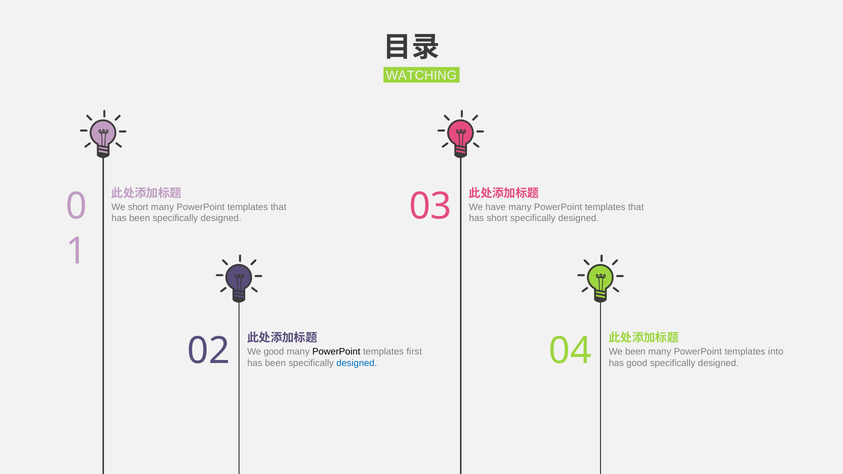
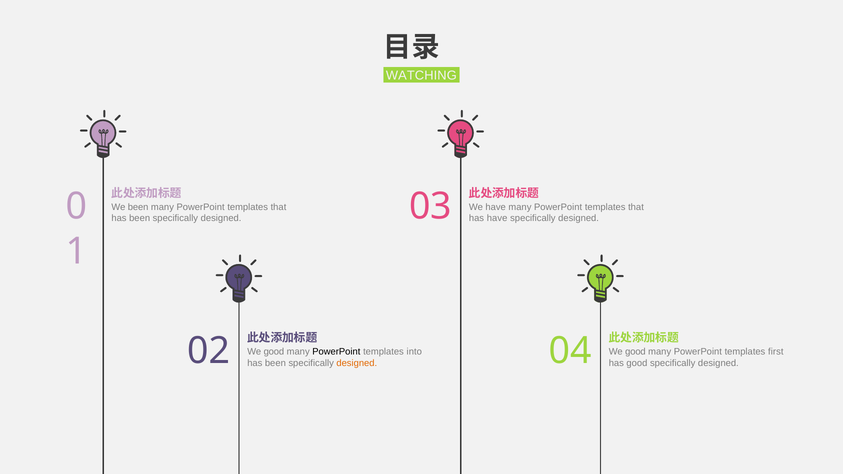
We short: short -> been (138, 207)
has short: short -> have (497, 218)
first: first -> into (414, 352)
been: been -> good (635, 352)
into: into -> first (776, 352)
designed colour: blue -> orange (357, 363)
